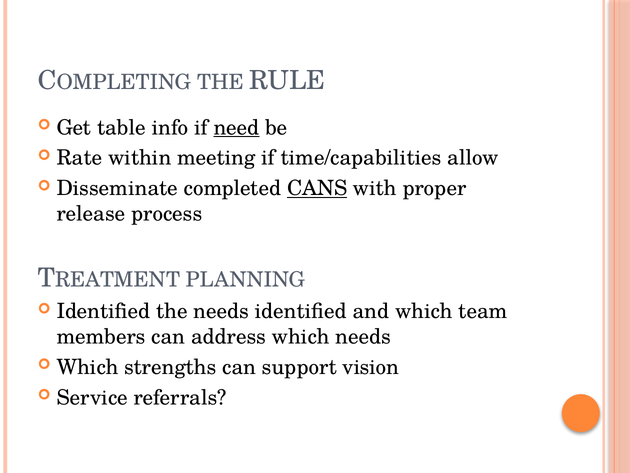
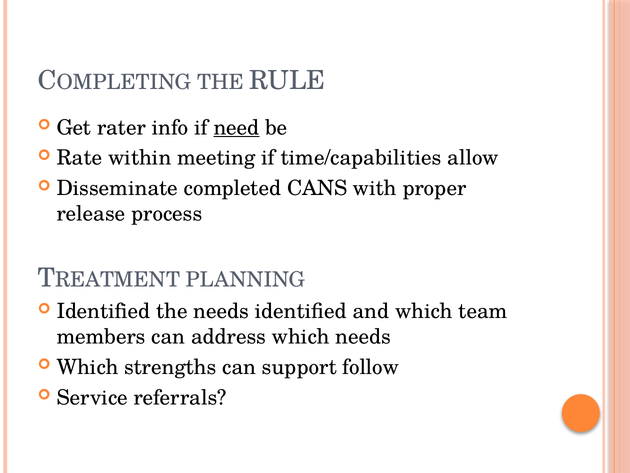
table: table -> rater (121, 127)
CANS underline: present -> none (317, 188)
vision: vision -> follow (371, 367)
